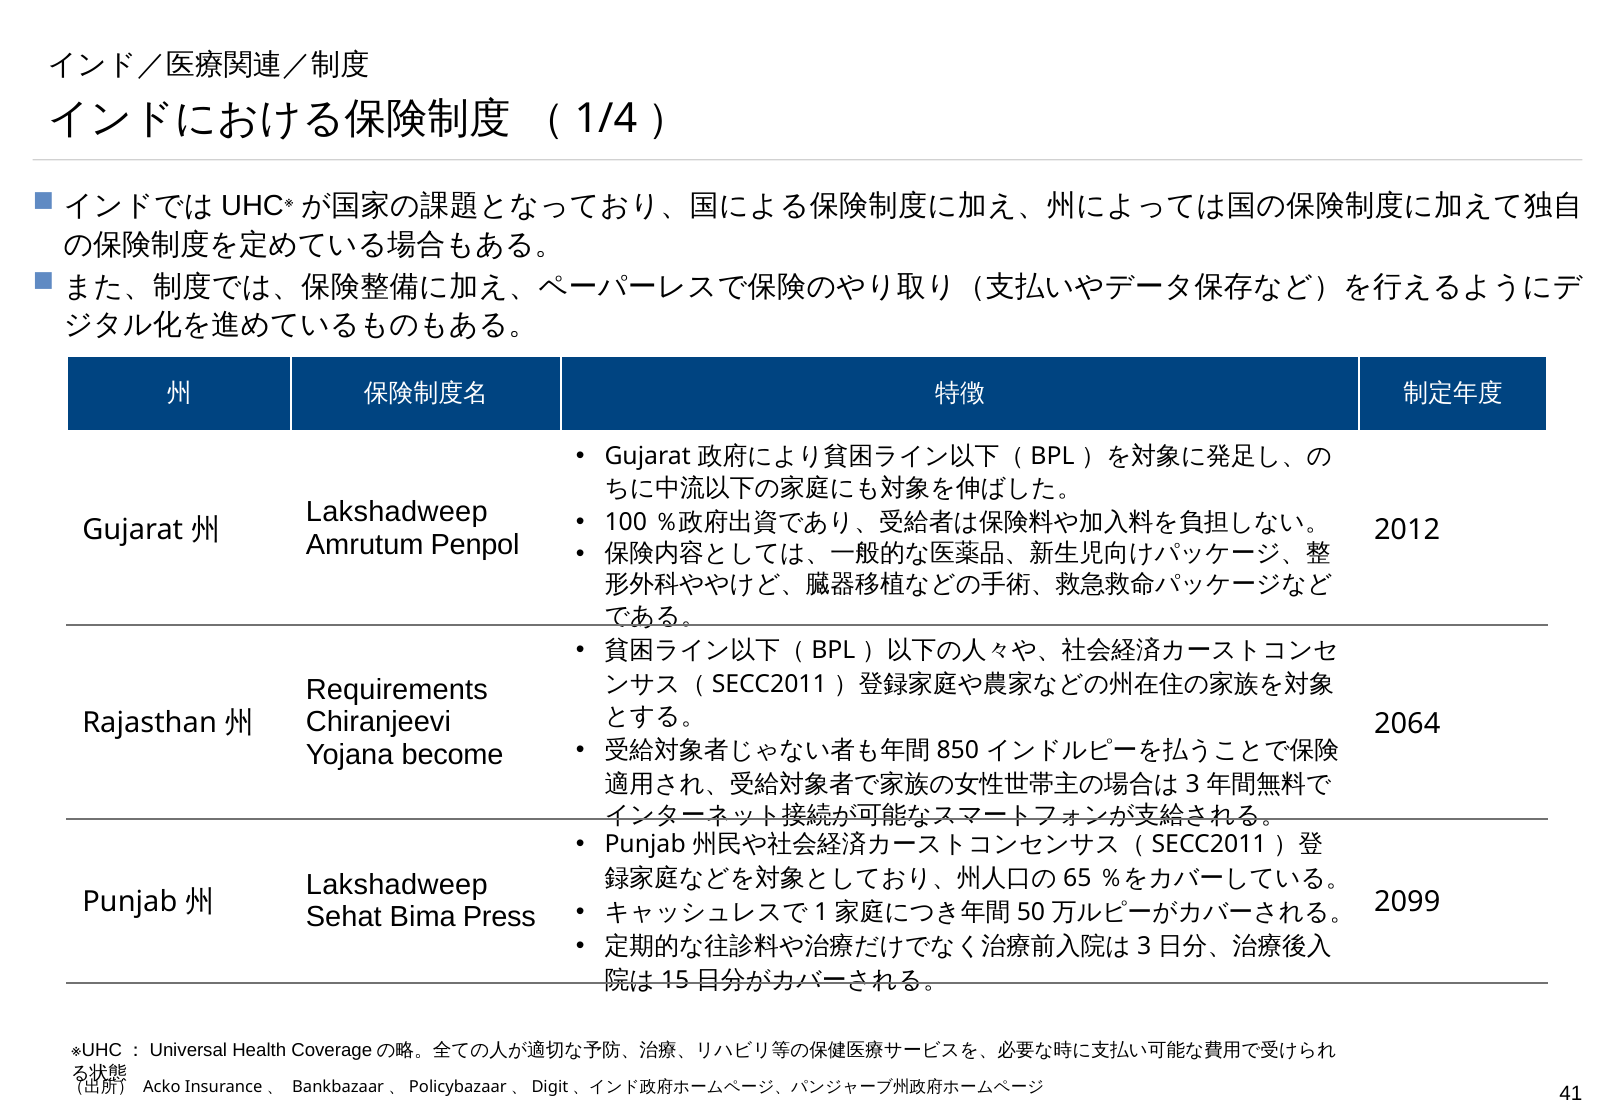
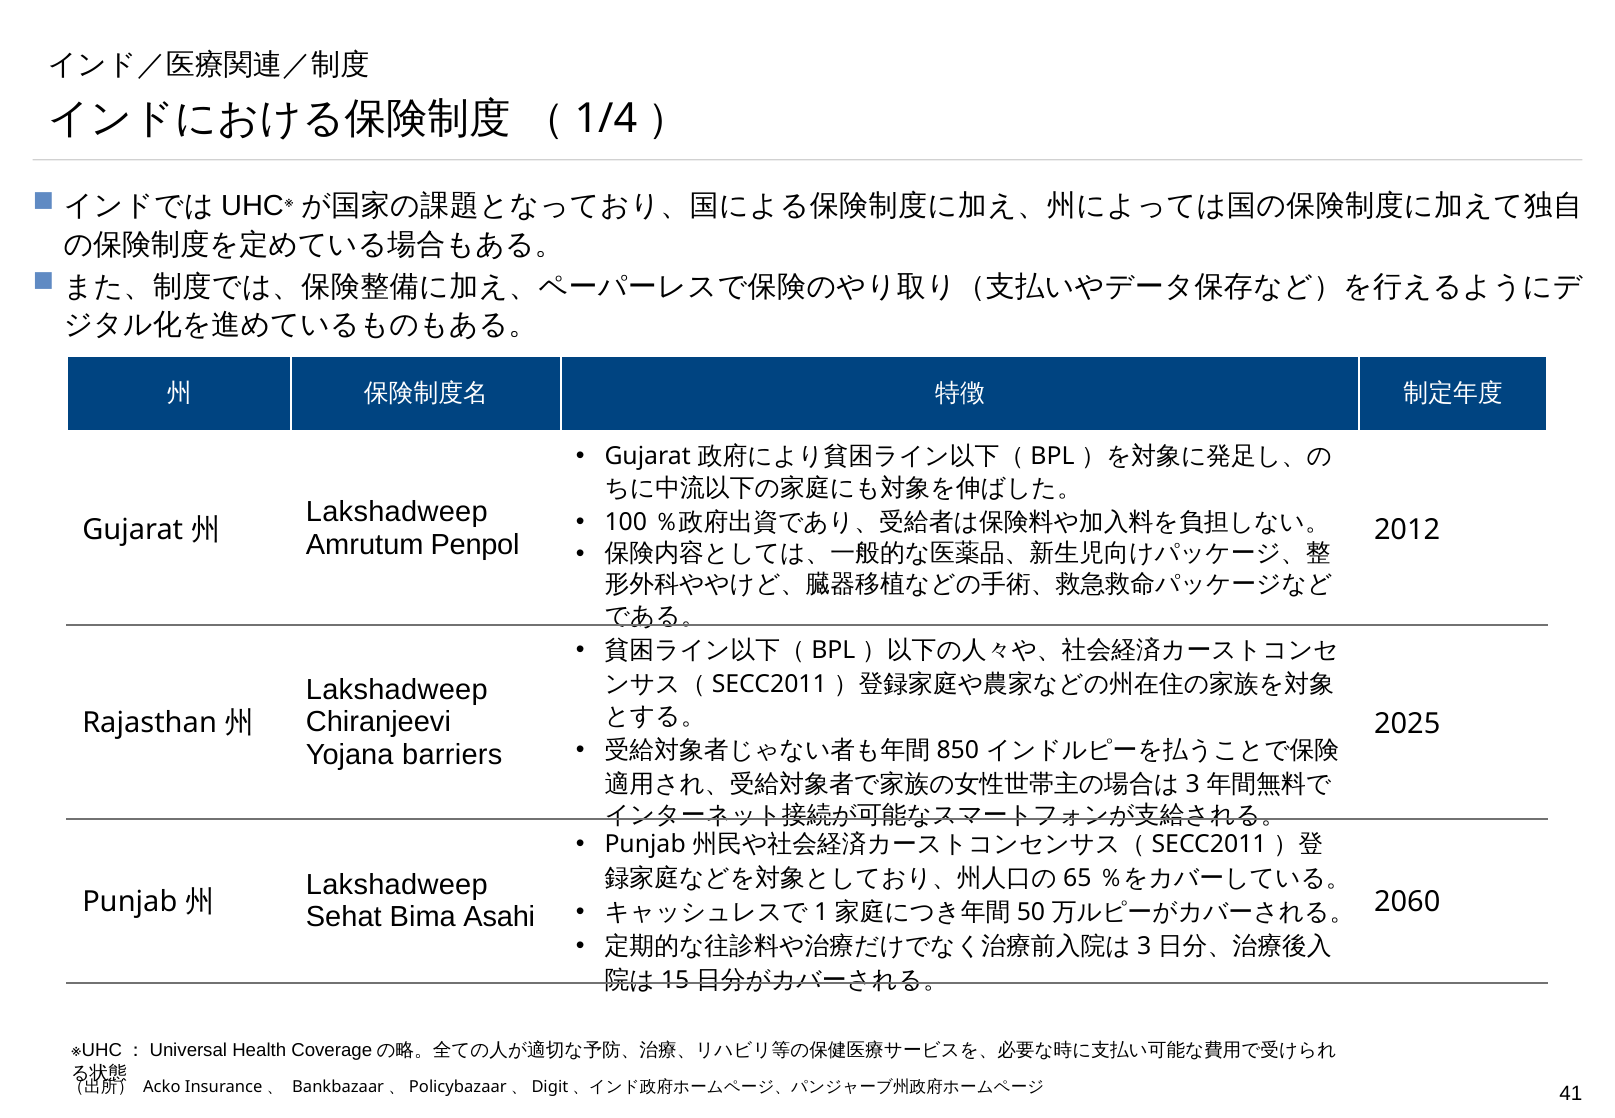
Requirements: Requirements -> Lakshadweep (397, 690)
2064: 2064 -> 2025 (1407, 723)
become: become -> barriers (452, 755)
2099: 2099 -> 2060 (1407, 902)
Press: Press -> Asahi (499, 917)
